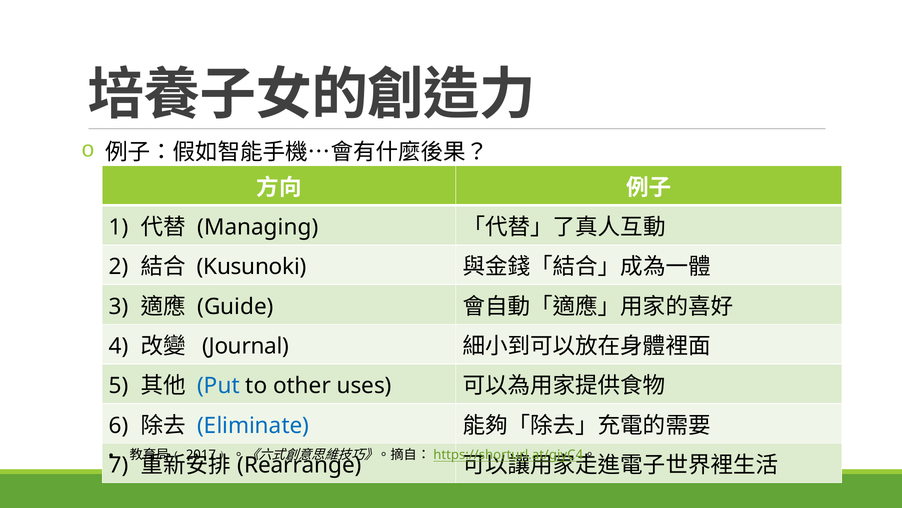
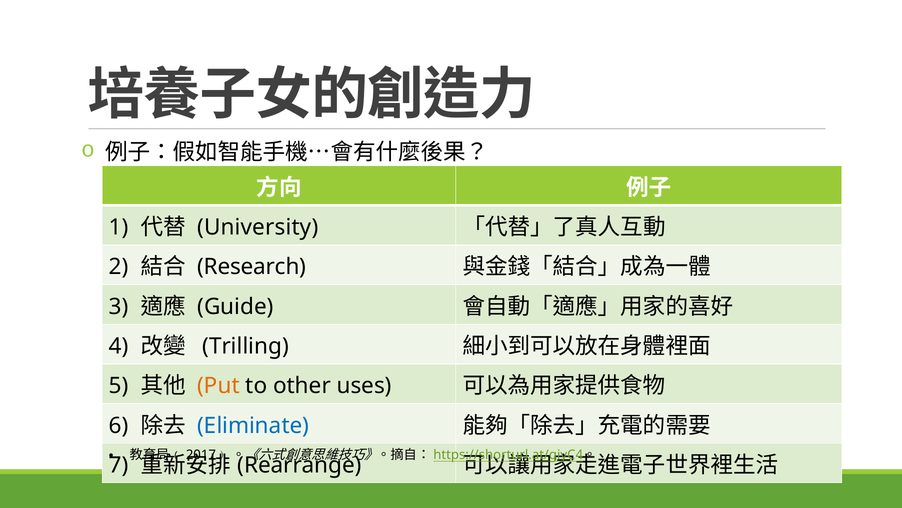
Managing: Managing -> University (258, 227)
Kusunoki: Kusunoki -> Research (252, 267)
Journal: Journal -> Trilling (246, 346)
Put colour: blue -> orange (218, 386)
